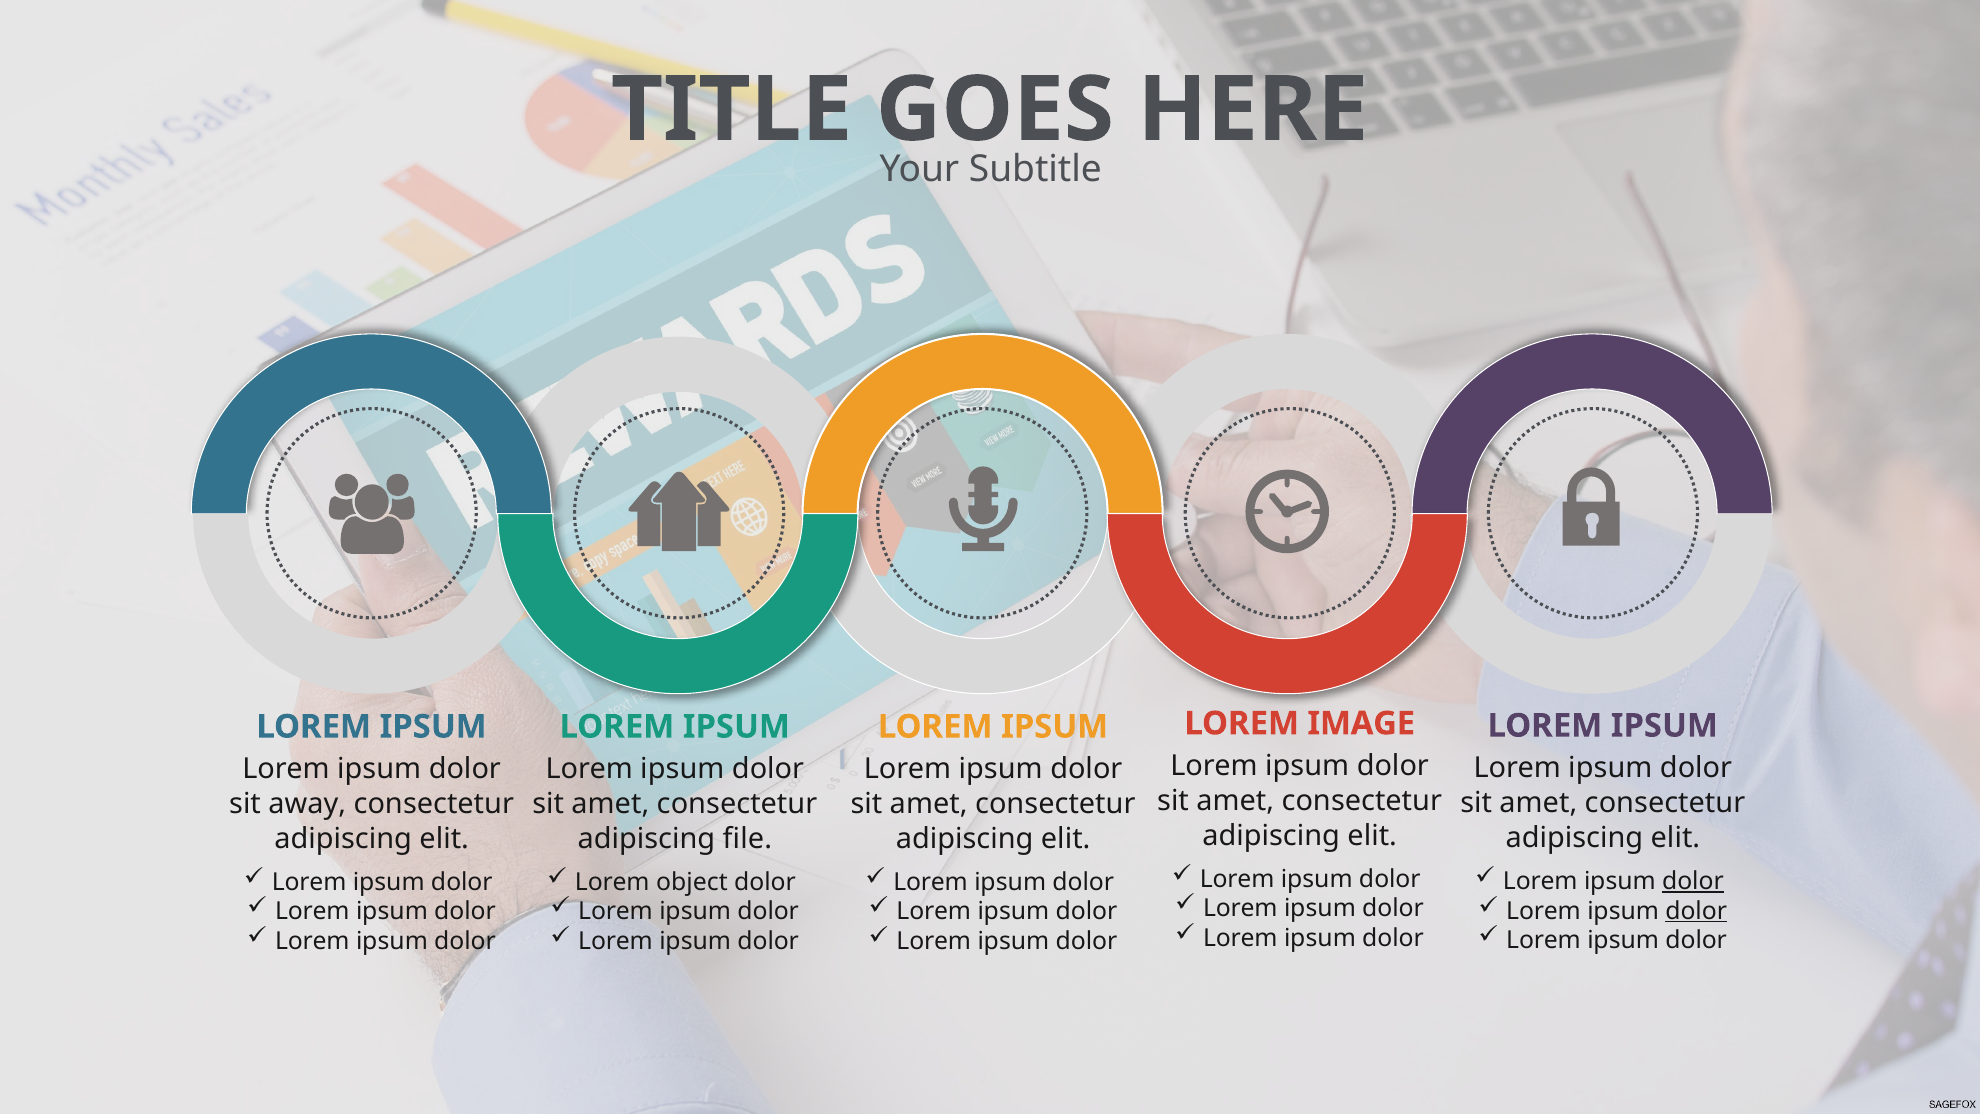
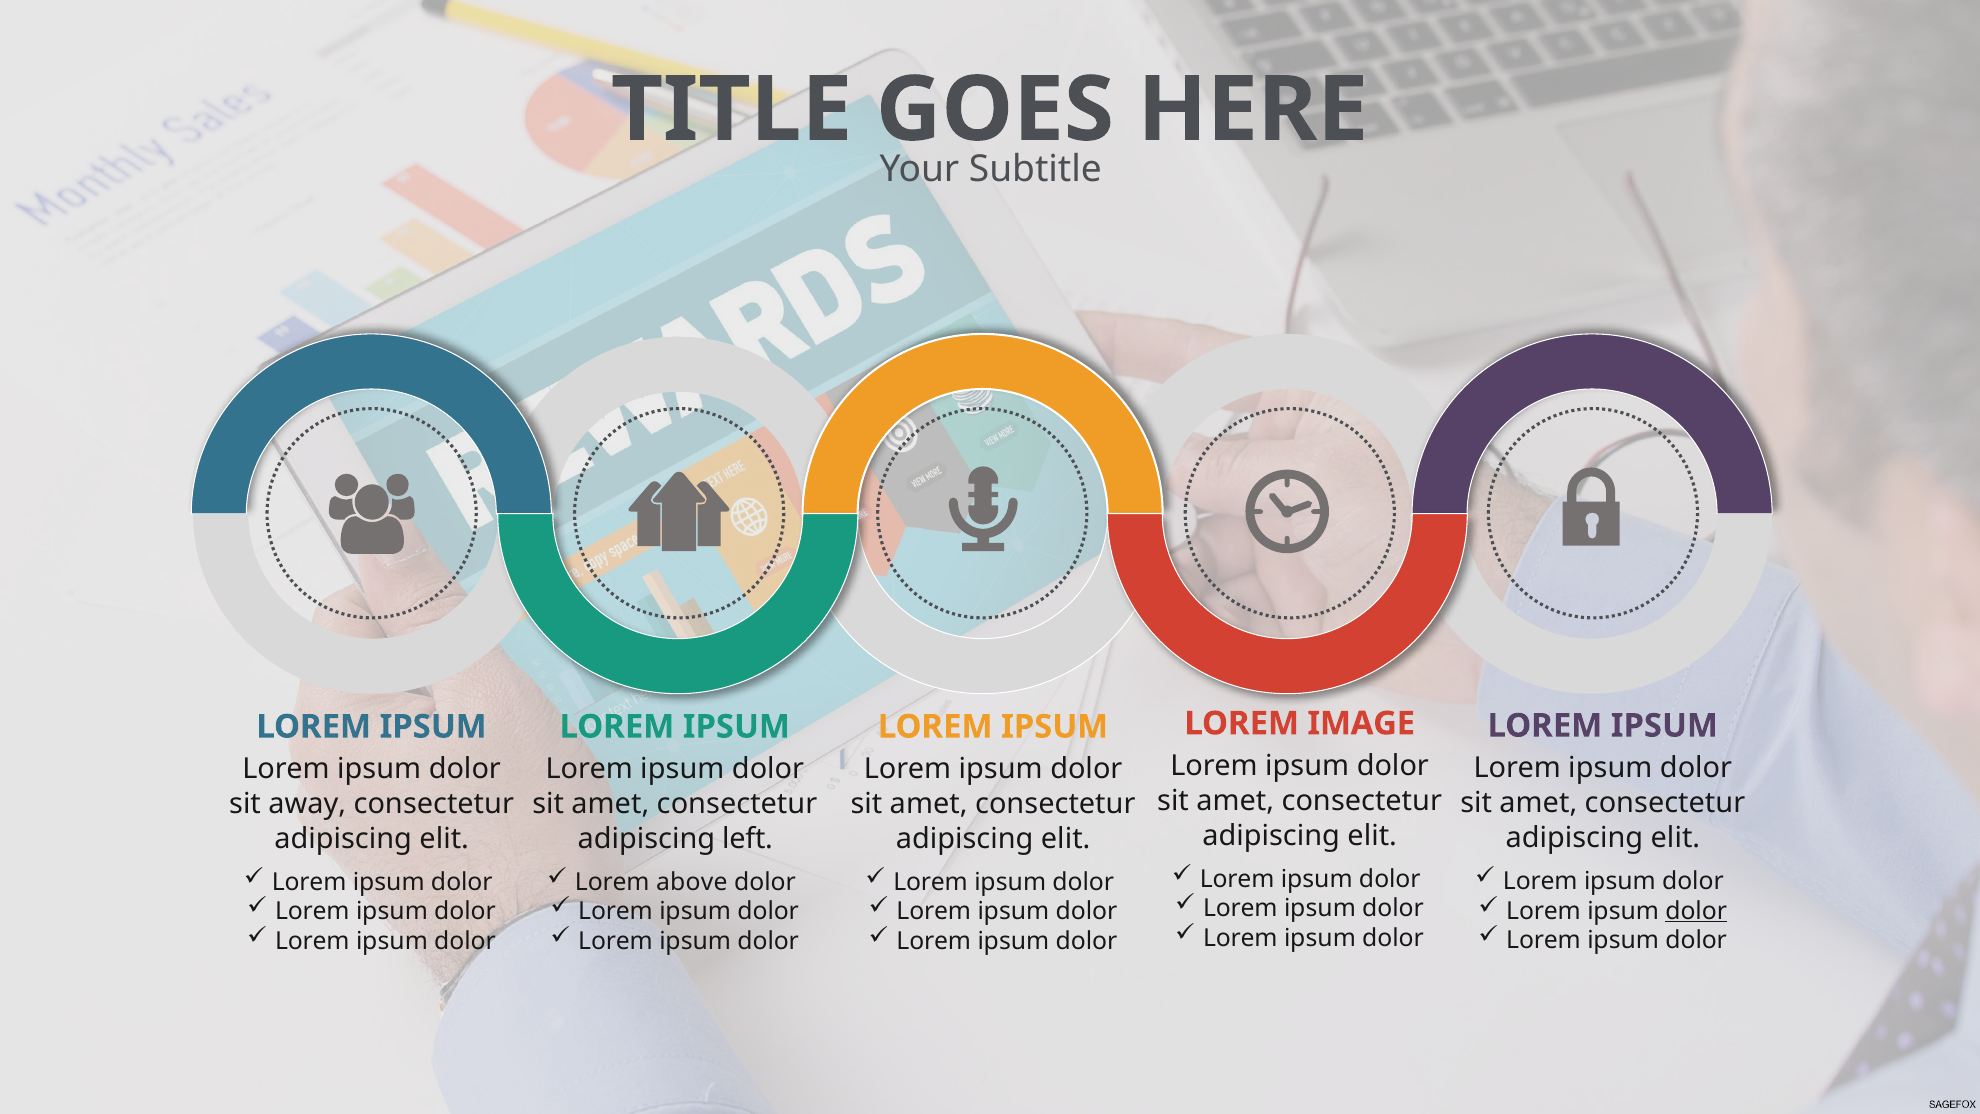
file: file -> left (748, 838)
dolor underline: present -> none (1693, 881)
object: object -> above (692, 882)
